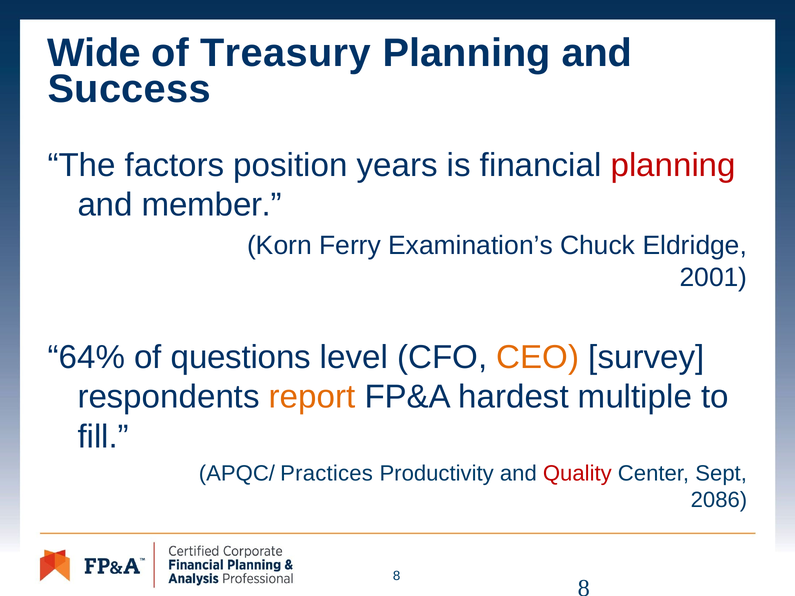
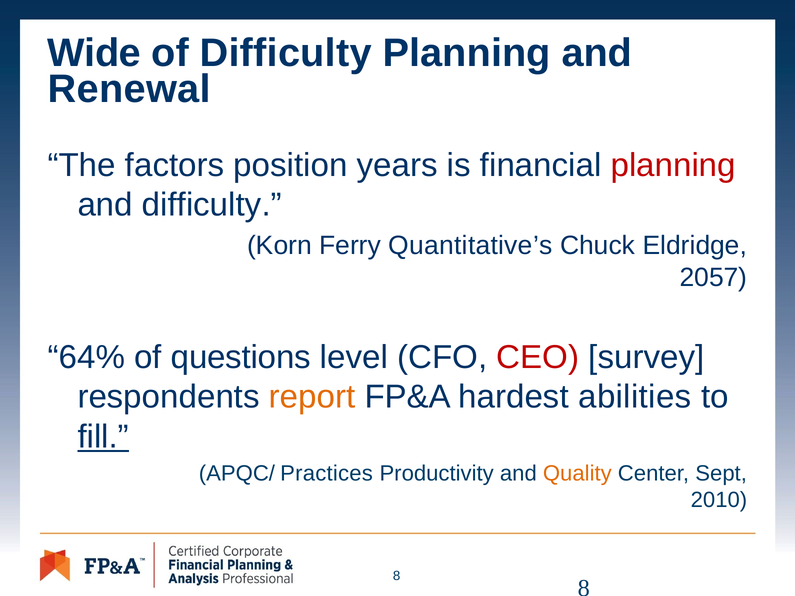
of Treasury: Treasury -> Difficulty (286, 53)
Success: Success -> Renewal (129, 89)
and member: member -> difficulty (212, 205)
Examination’s: Examination’s -> Quantitative’s (470, 246)
2001: 2001 -> 2057 (713, 277)
CEO colour: orange -> red (538, 357)
multiple: multiple -> abilities (635, 397)
fill underline: none -> present (103, 437)
Quality colour: red -> orange (577, 474)
2086: 2086 -> 2010 (719, 500)
